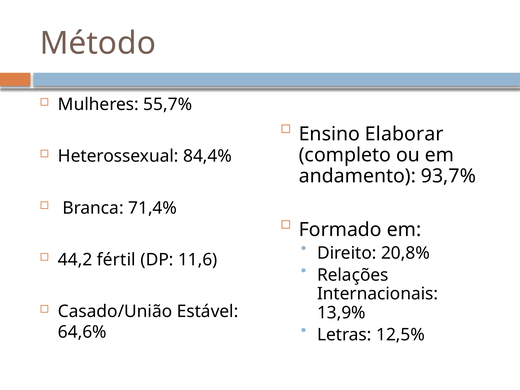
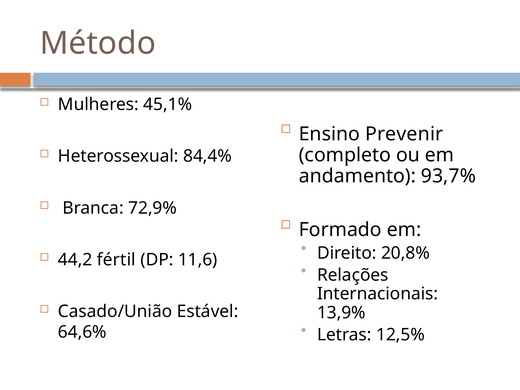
55,7%: 55,7% -> 45,1% (168, 105)
Elaborar: Elaborar -> Prevenir (404, 134)
71,4%: 71,4% -> 72,9% (153, 208)
